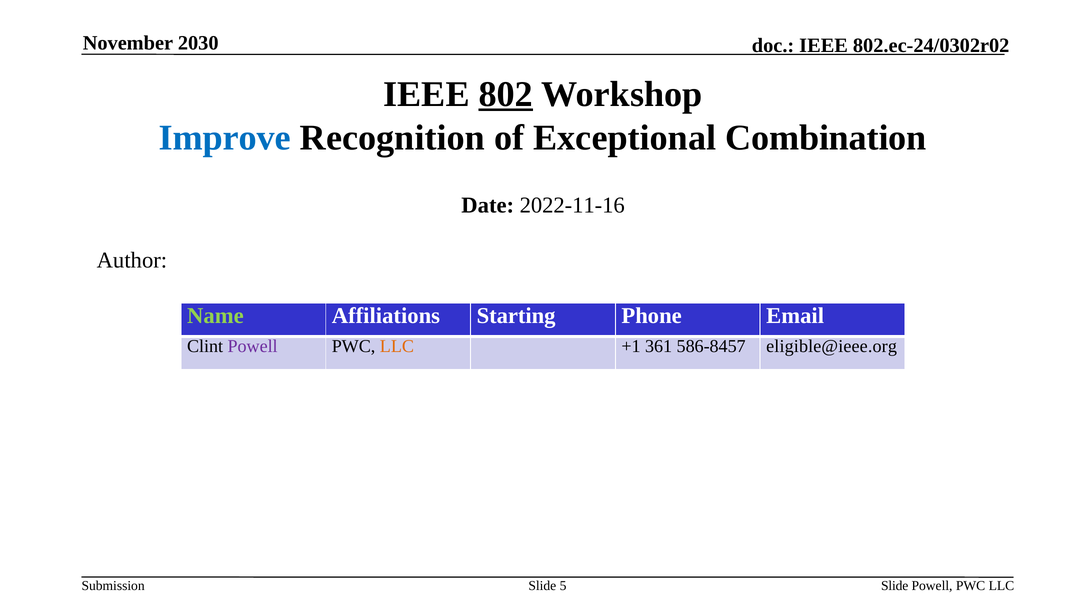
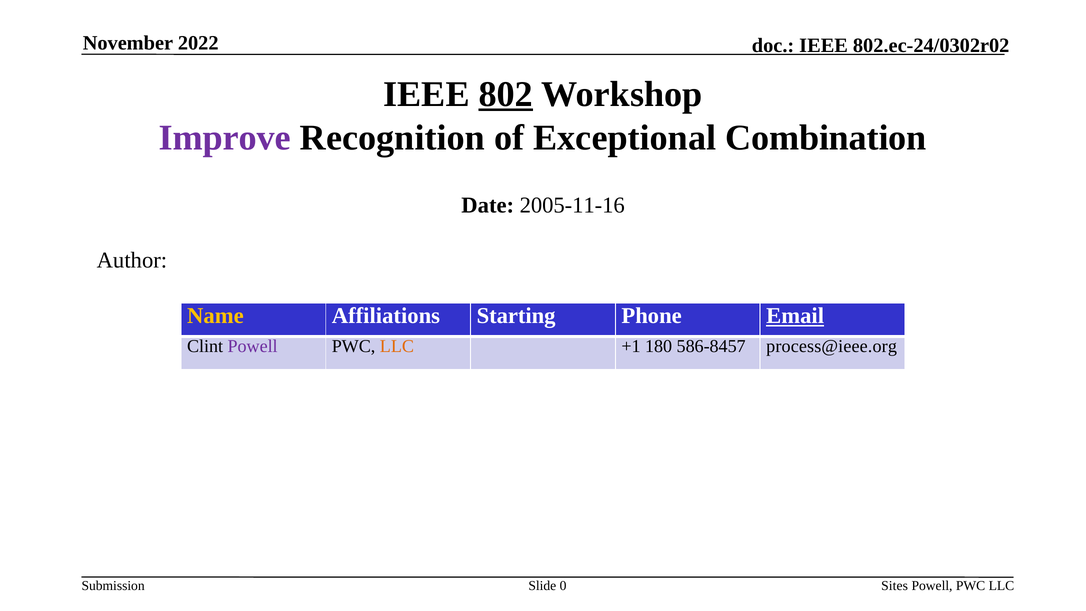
2030: 2030 -> 2022 (198, 43)
Improve colour: blue -> purple (225, 138)
2022-11-16: 2022-11-16 -> 2005-11-16 (572, 205)
Name colour: light green -> yellow (215, 316)
Email underline: none -> present (795, 316)
361: 361 -> 180 (659, 346)
eligible@ieee.org: eligible@ieee.org -> process@ieee.org (832, 346)
5: 5 -> 0 (563, 586)
Slide: Slide -> Sites (895, 586)
